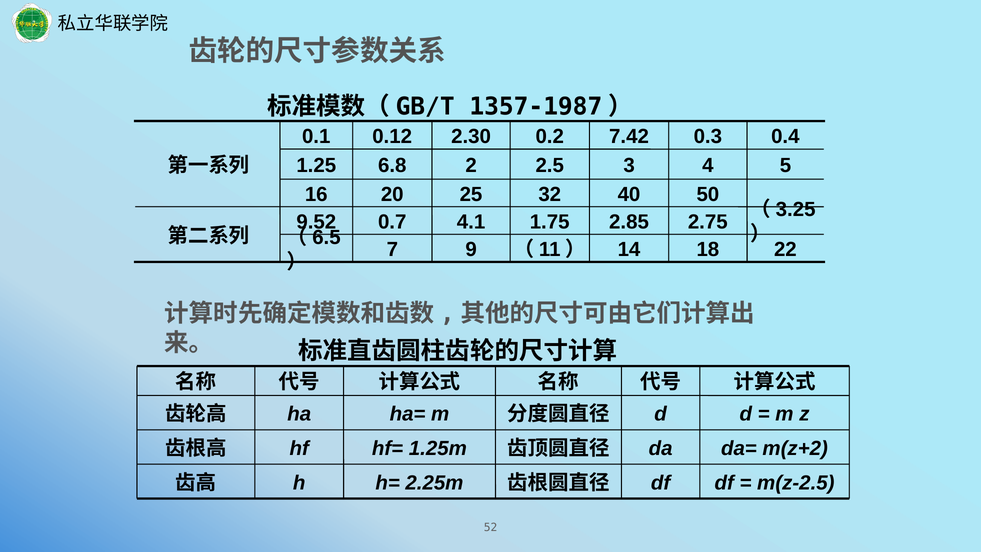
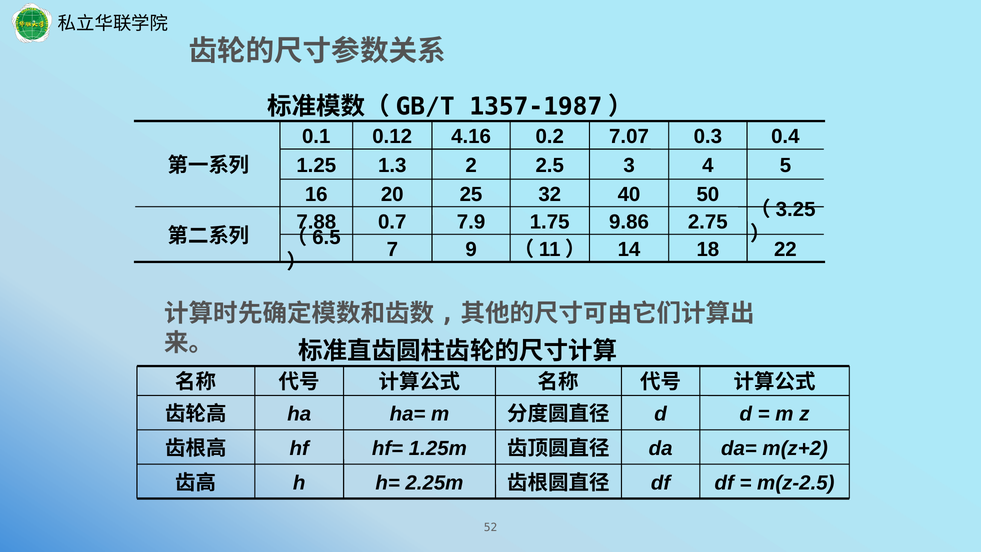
2.30: 2.30 -> 4.16 (471, 136)
7.42: 7.42 -> 7.07 (629, 136)
6.8: 6.8 -> 1.3 (392, 165)
9.52: 9.52 -> 7.88 (316, 222)
4.1: 4.1 -> 7.9 (471, 222)
2.85: 2.85 -> 9.86 (629, 222)
